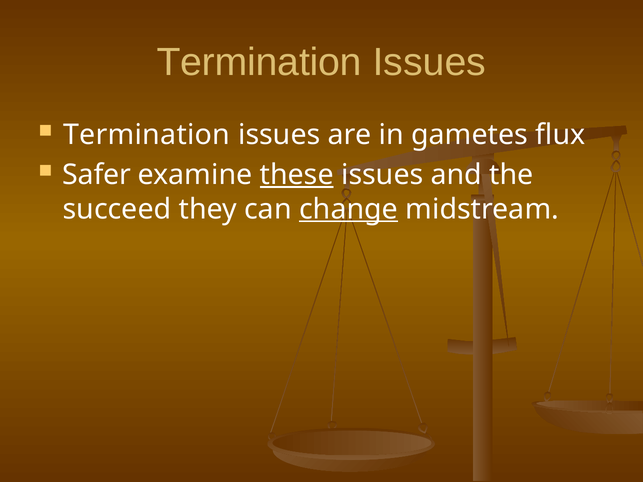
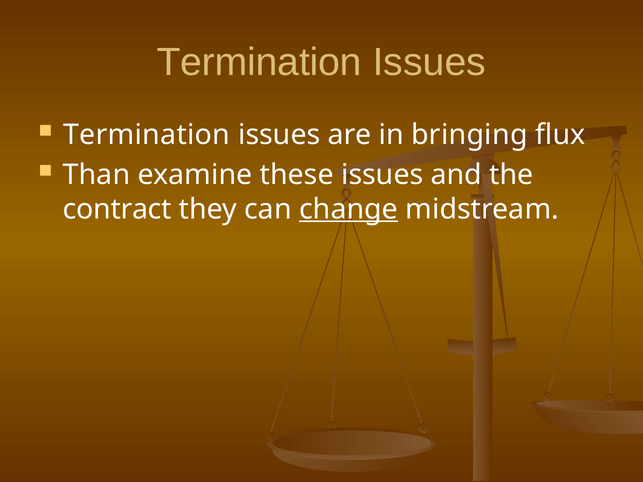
gametes: gametes -> bringing (469, 135)
Safer: Safer -> Than (96, 175)
these underline: present -> none (297, 175)
succeed: succeed -> contract (117, 209)
